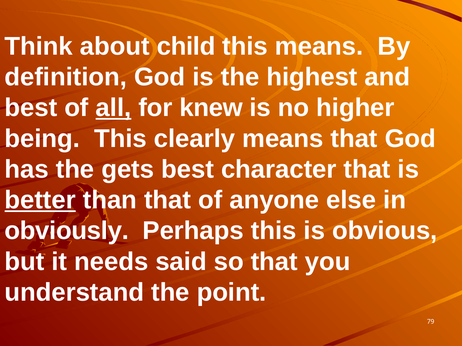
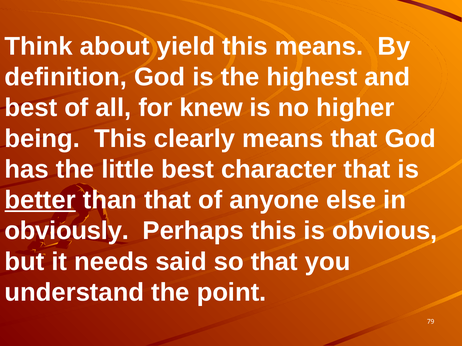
child: child -> yield (186, 46)
all underline: present -> none (113, 108)
gets: gets -> little (128, 170)
